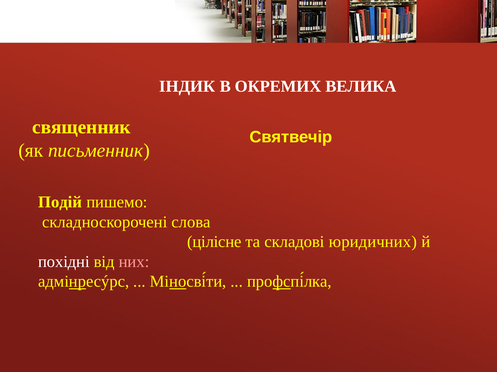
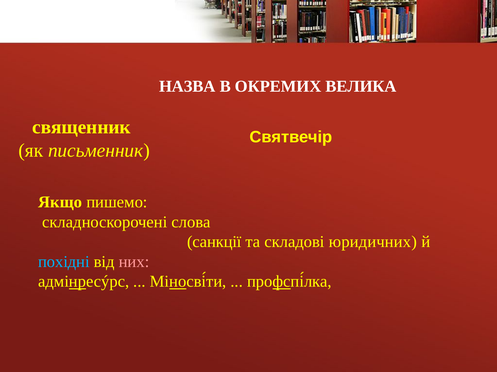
ІНДИК: ІНДИК -> НАЗВА (187, 86)
Подій: Подій -> Якщо (60, 203)
цілісне: цілісне -> санкції (214, 242)
похідні colour: white -> light blue (64, 262)
